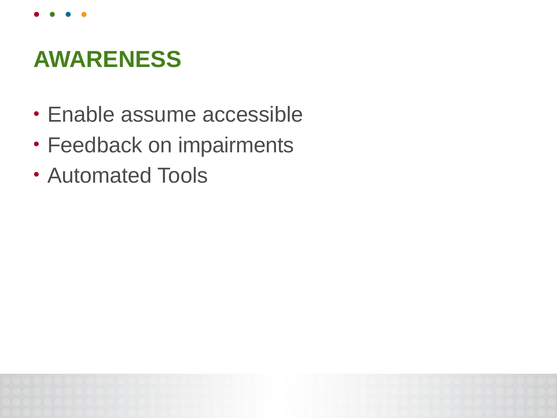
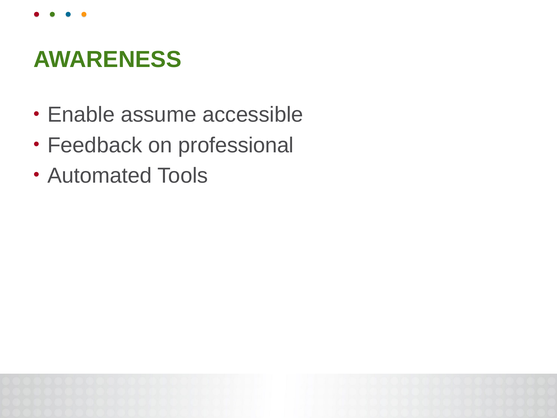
impairments: impairments -> professional (236, 145)
